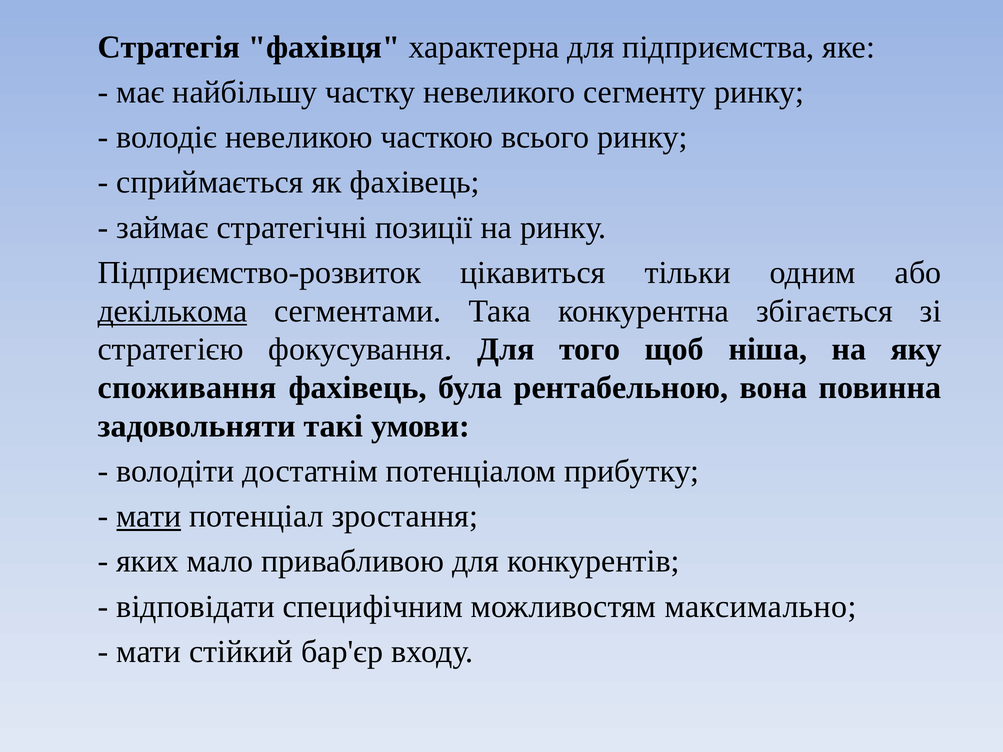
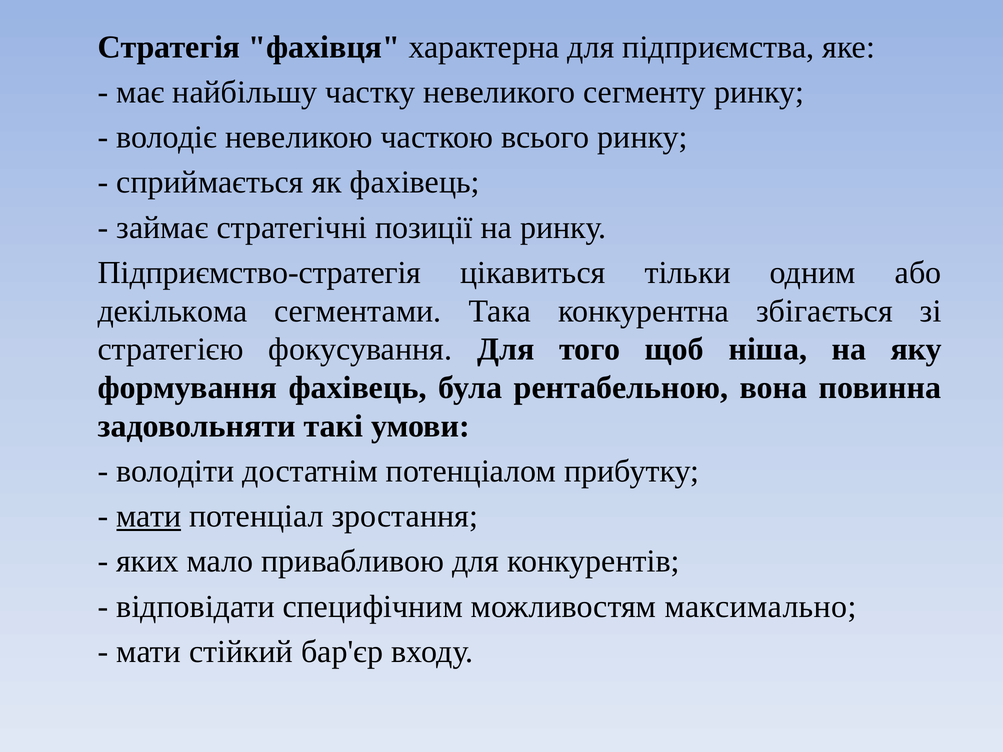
Підприємство-розвиток: Підприємство-розвиток -> Підприємство-стратегія (259, 273)
декількома underline: present -> none (173, 311)
споживання: споживання -> формування (187, 388)
